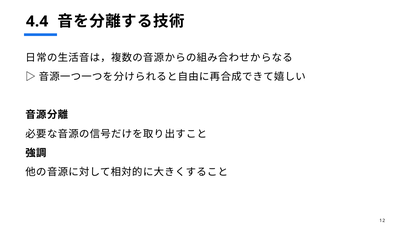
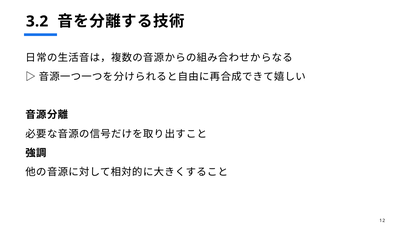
4.4: 4.4 -> 3.2 (37, 21)
